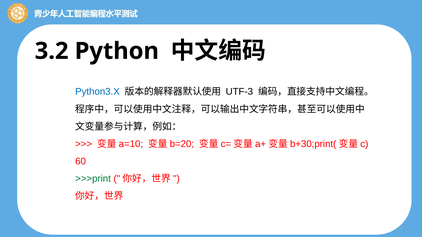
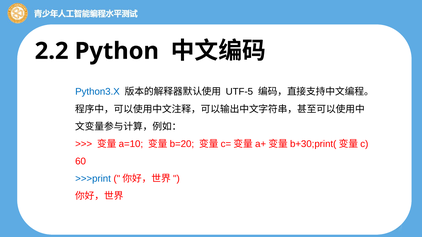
3.2: 3.2 -> 2.2 (52, 51)
UTF-3: UTF-3 -> UTF-5 (239, 92)
>>>print colour: green -> blue (93, 179)
